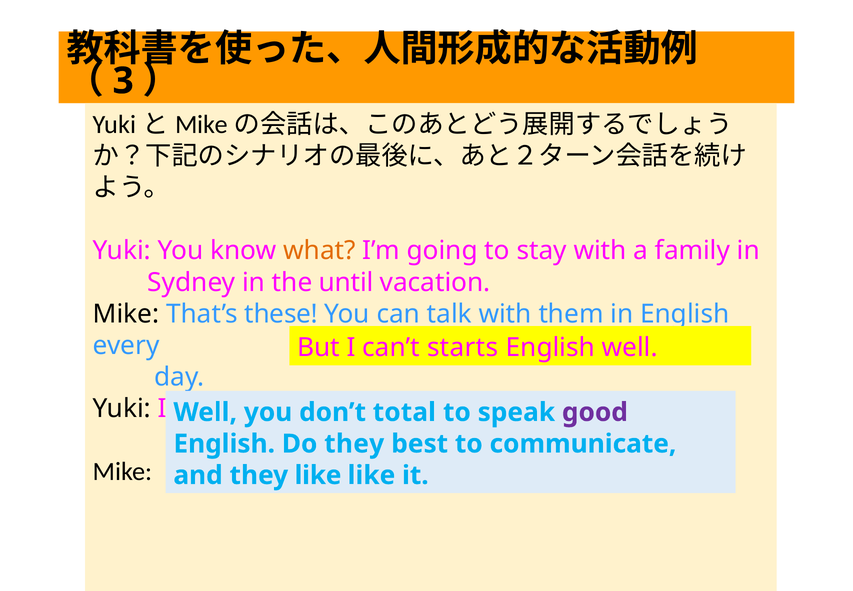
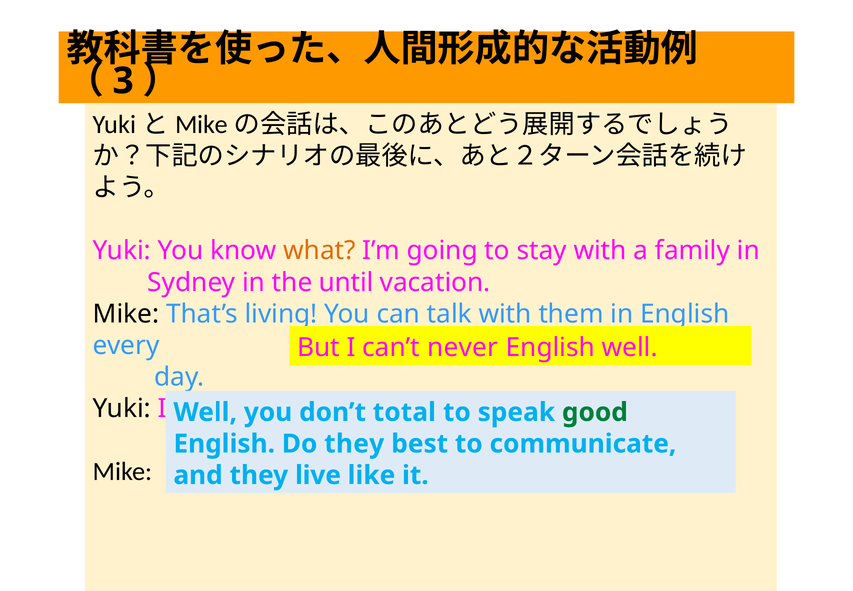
these: these -> living (281, 314)
starts: starts -> never (463, 347)
good colour: purple -> green (595, 412)
they like: like -> live (318, 475)
